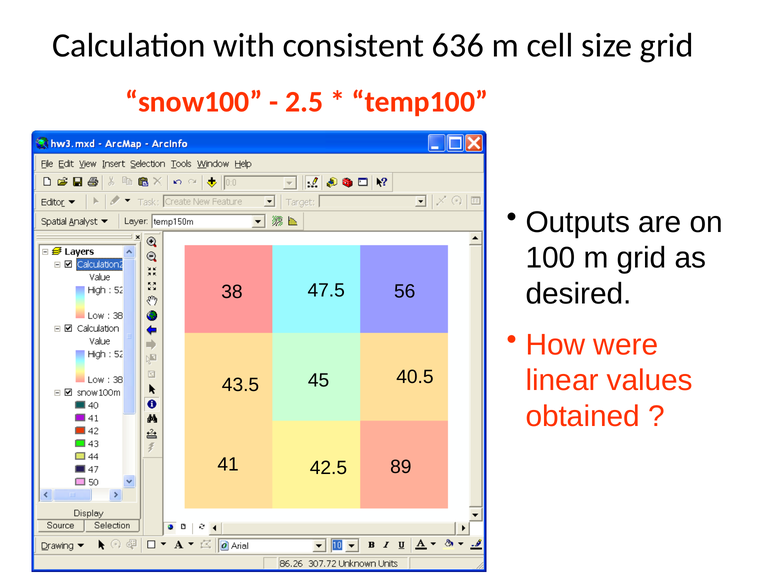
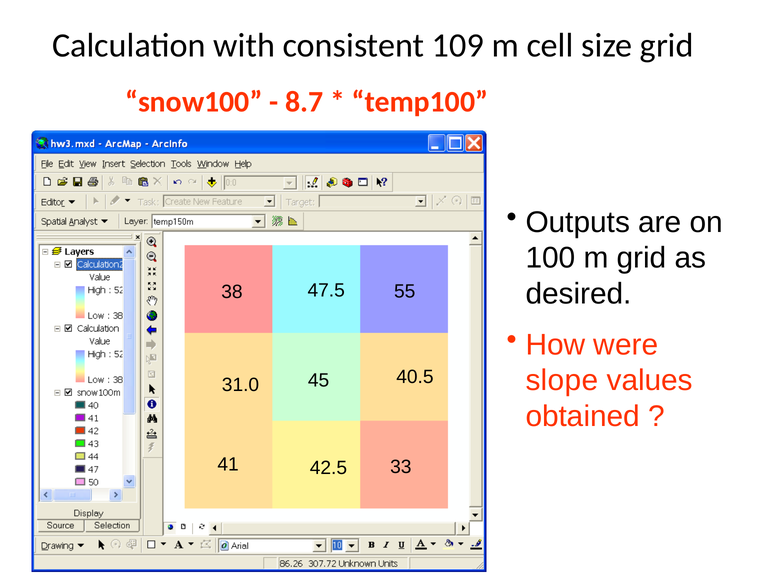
636: 636 -> 109 (458, 45)
2.5: 2.5 -> 8.7 (304, 102)
56: 56 -> 55 (405, 291)
linear: linear -> slope (562, 381)
43.5: 43.5 -> 31.0 (241, 385)
89: 89 -> 33 (401, 467)
